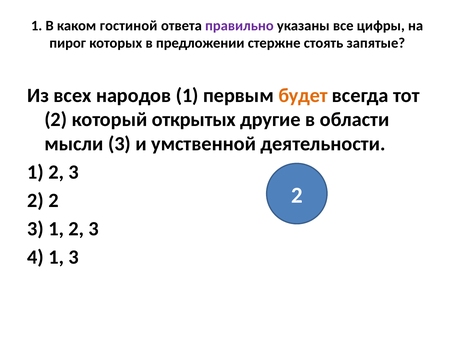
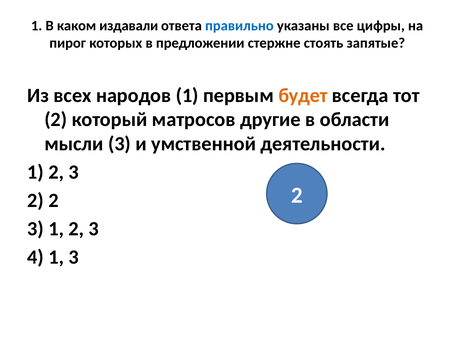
гостиной: гостиной -> издавали (129, 26)
правильно colour: purple -> blue (239, 26)
открытых: открытых -> матросов (194, 120)
